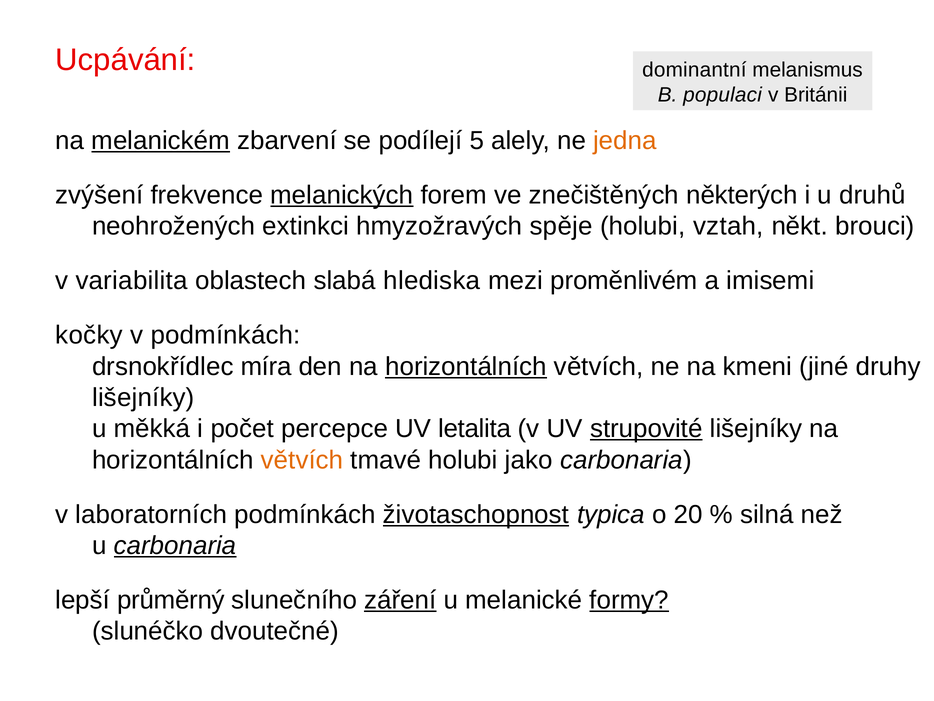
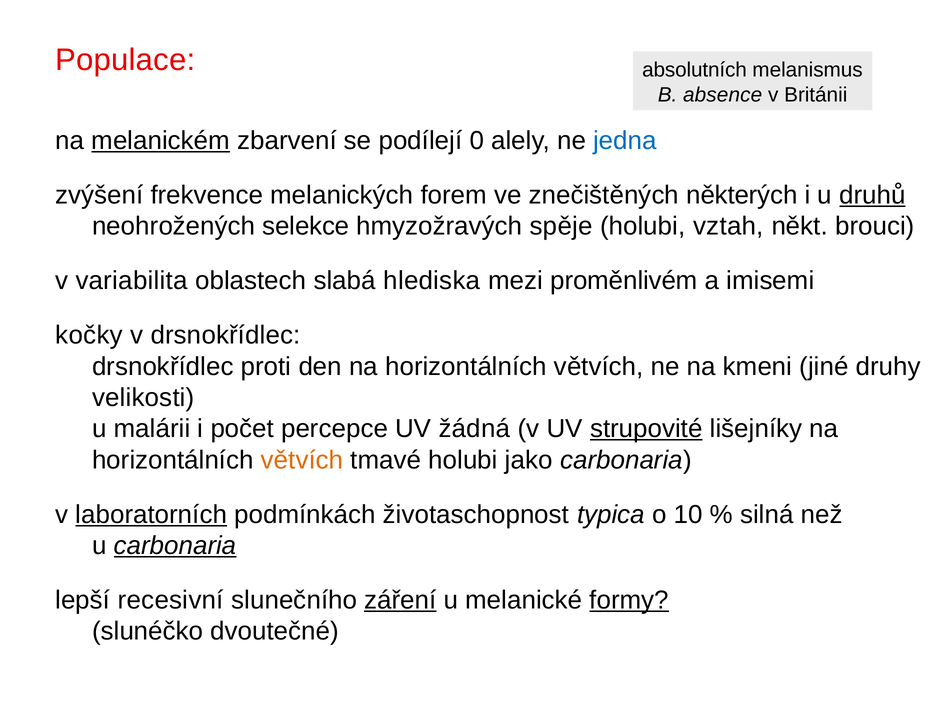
Ucpávání: Ucpávání -> Populace (125, 60)
dominantní: dominantní -> absolutních (695, 70)
populaci: populaci -> absence (723, 95)
5: 5 -> 0 (477, 140)
jedna colour: orange -> blue (625, 140)
melanických underline: present -> none (342, 195)
druhů underline: none -> present (872, 195)
extinkci: extinkci -> selekce (306, 226)
v podmínkách: podmínkách -> drsnokřídlec (226, 335)
míra: míra -> proti (266, 366)
horizontálních underline: present -> none (466, 366)
lišejníky: lišejníky -> velikosti (143, 397)
měkká: měkká -> malárii (152, 428)
letalita: letalita -> žádná (474, 428)
laboratorních underline: none -> present (151, 514)
životaschopnost underline: present -> none (476, 514)
20: 20 -> 10 (688, 514)
průměrný: průměrný -> recesivní (171, 600)
